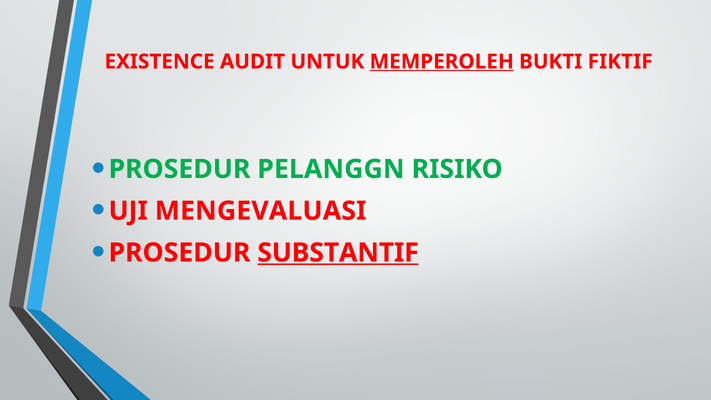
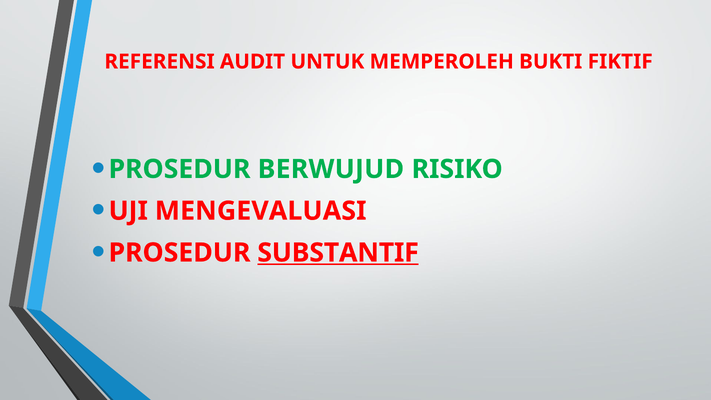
EXISTENCE: EXISTENCE -> REFERENSI (160, 62)
MEMPEROLEH underline: present -> none (442, 62)
PELANGGN: PELANGGN -> BERWUJUD (331, 169)
